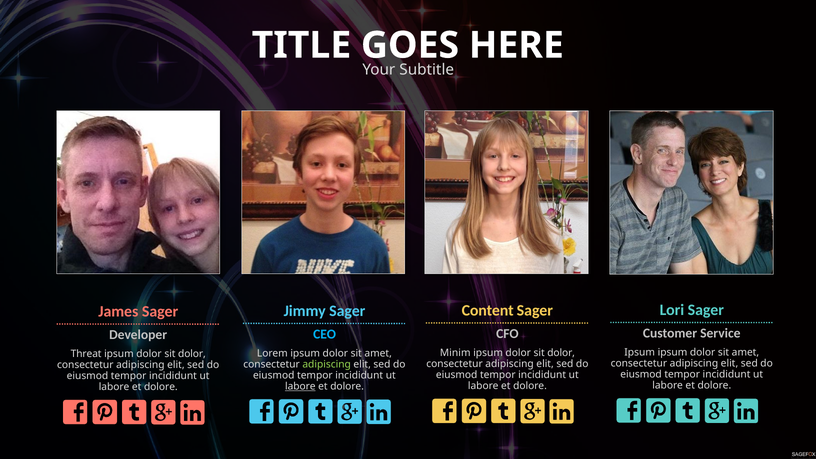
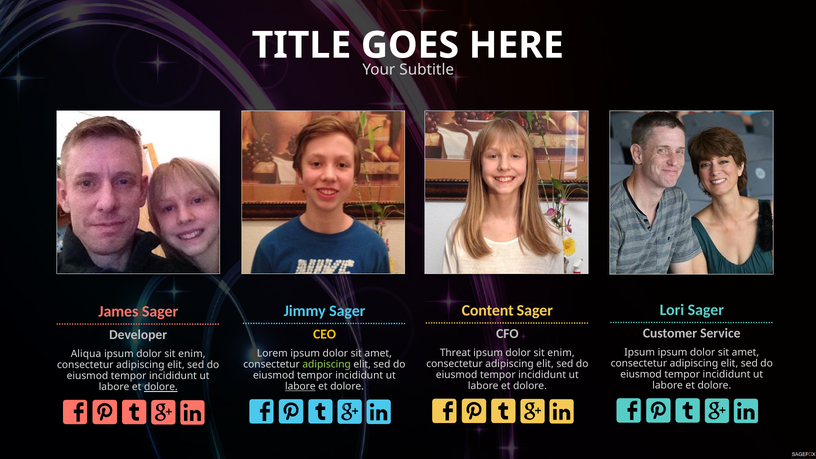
CEO colour: light blue -> yellow (325, 334)
Minim: Minim -> Threat (455, 353)
dolor: dolor -> enim (561, 353)
Threat: Threat -> Aliqua (86, 354)
dolor: dolor -> enim (192, 354)
dolore underline: none -> present (161, 387)
